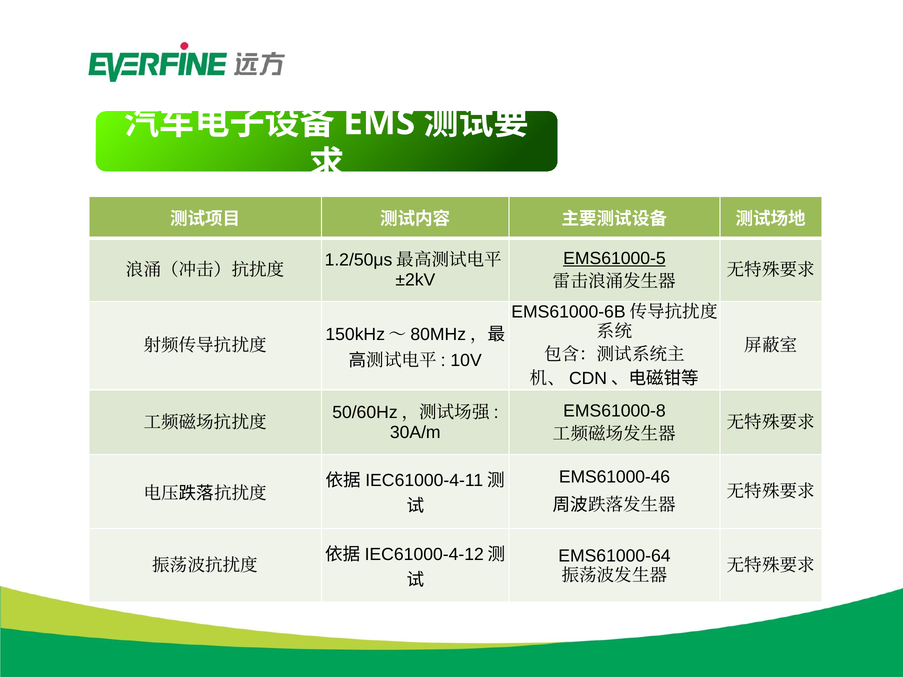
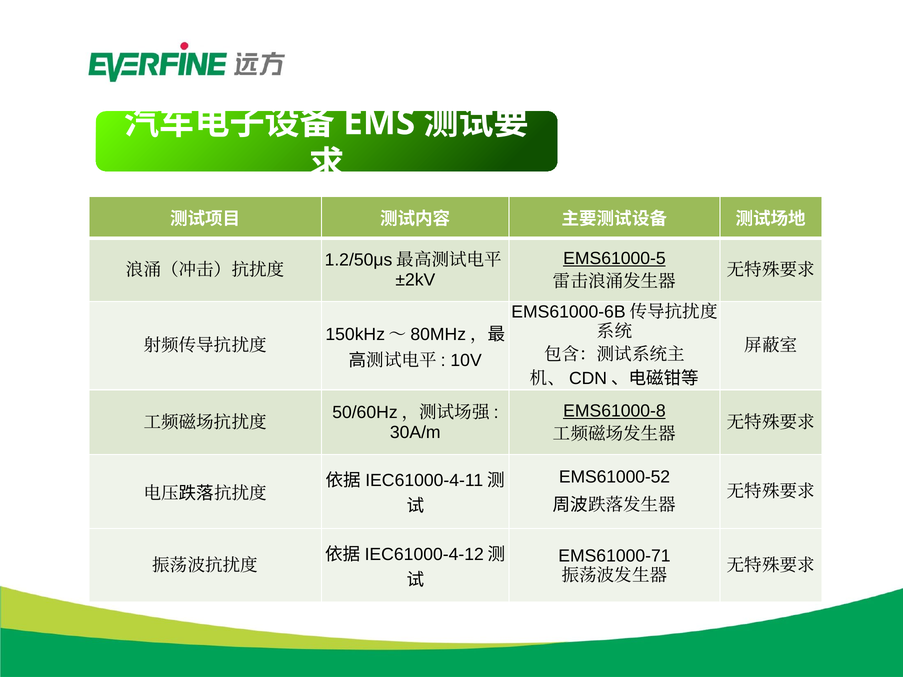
EMS61000-8 underline: none -> present (614, 411)
EMS61000-46: EMS61000-46 -> EMS61000-52 (615, 477)
EMS61000-64: EMS61000-64 -> EMS61000-71 (614, 556)
